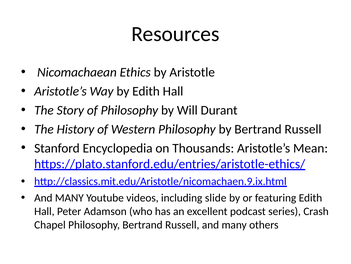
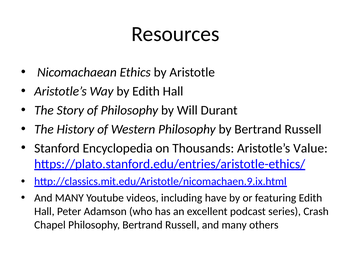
Mean: Mean -> Value (310, 148)
slide: slide -> have (216, 197)
